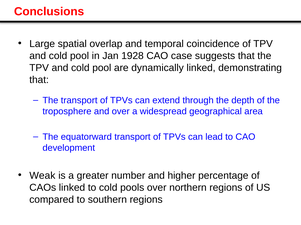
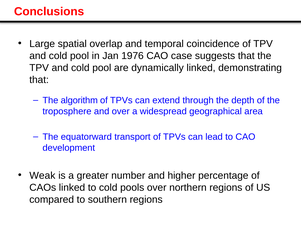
1928: 1928 -> 1976 (133, 56)
The transport: transport -> algorithm (79, 101)
